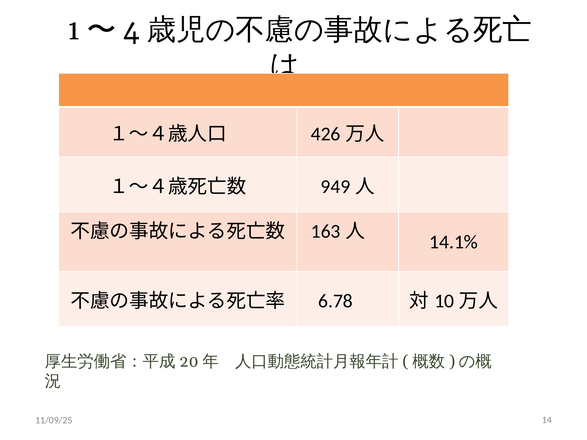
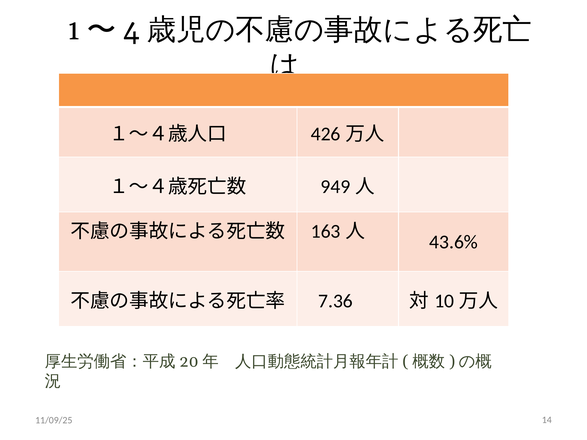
14.1%: 14.1% -> 43.6% (454, 242)
6.78: 6.78 -> 7.36 (336, 301)
